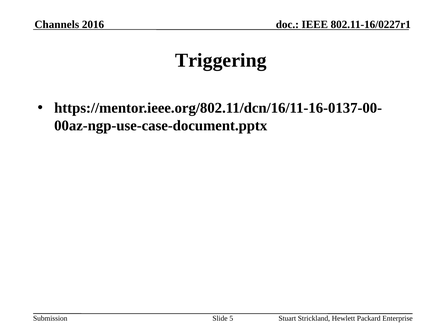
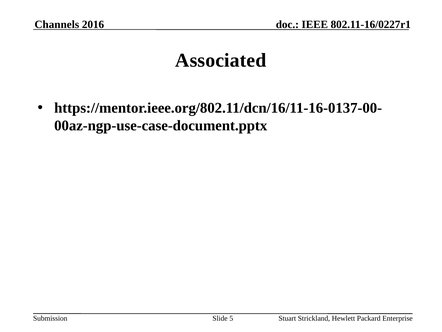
Triggering: Triggering -> Associated (221, 60)
